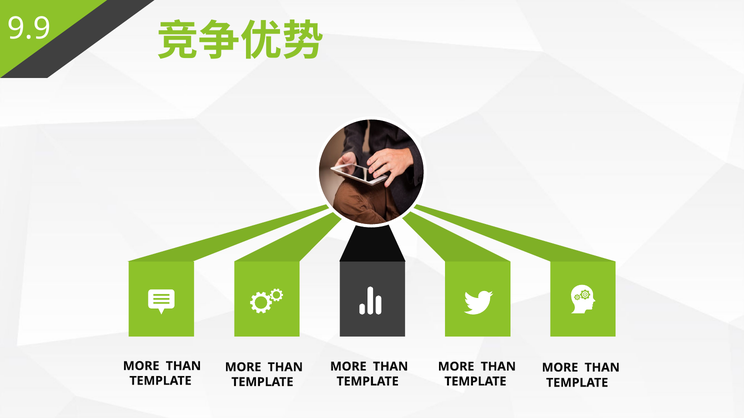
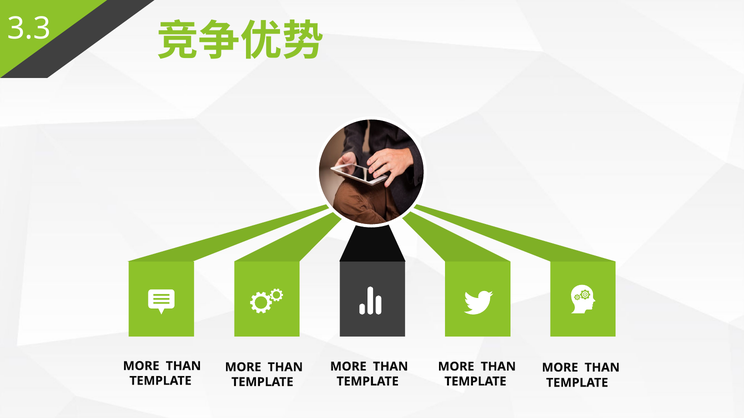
9.9: 9.9 -> 3.3 (29, 28)
